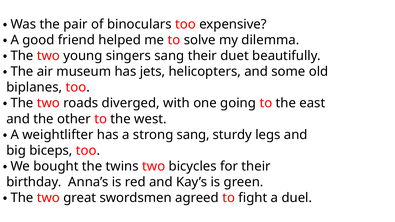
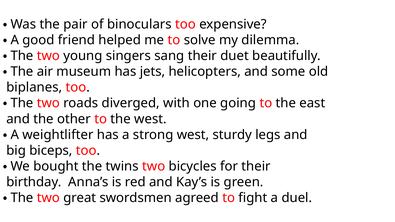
strong sang: sang -> west (193, 135)
